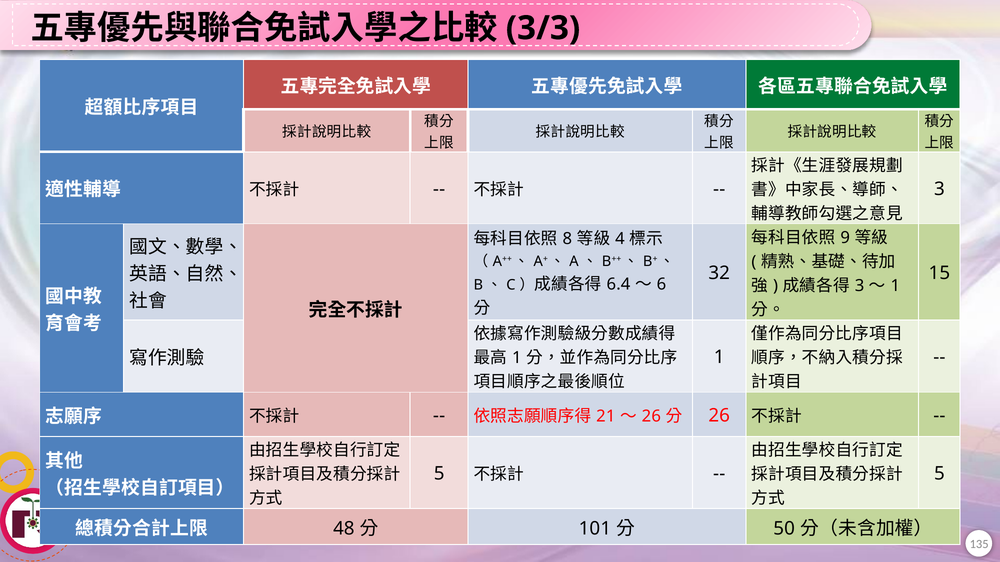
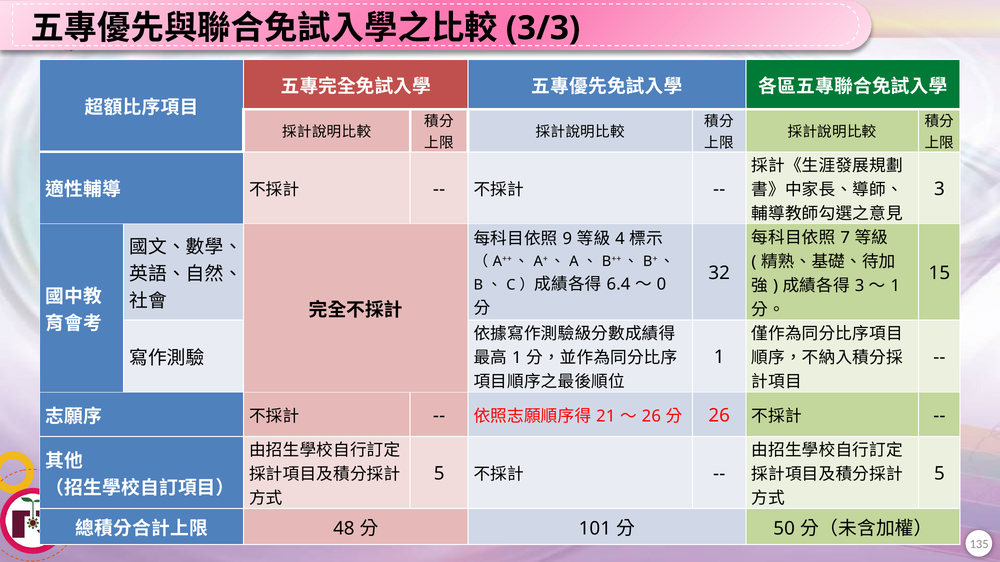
9: 9 -> 7 (845, 238)
8: 8 -> 9 (567, 239)
6: 6 -> 0 (661, 285)
